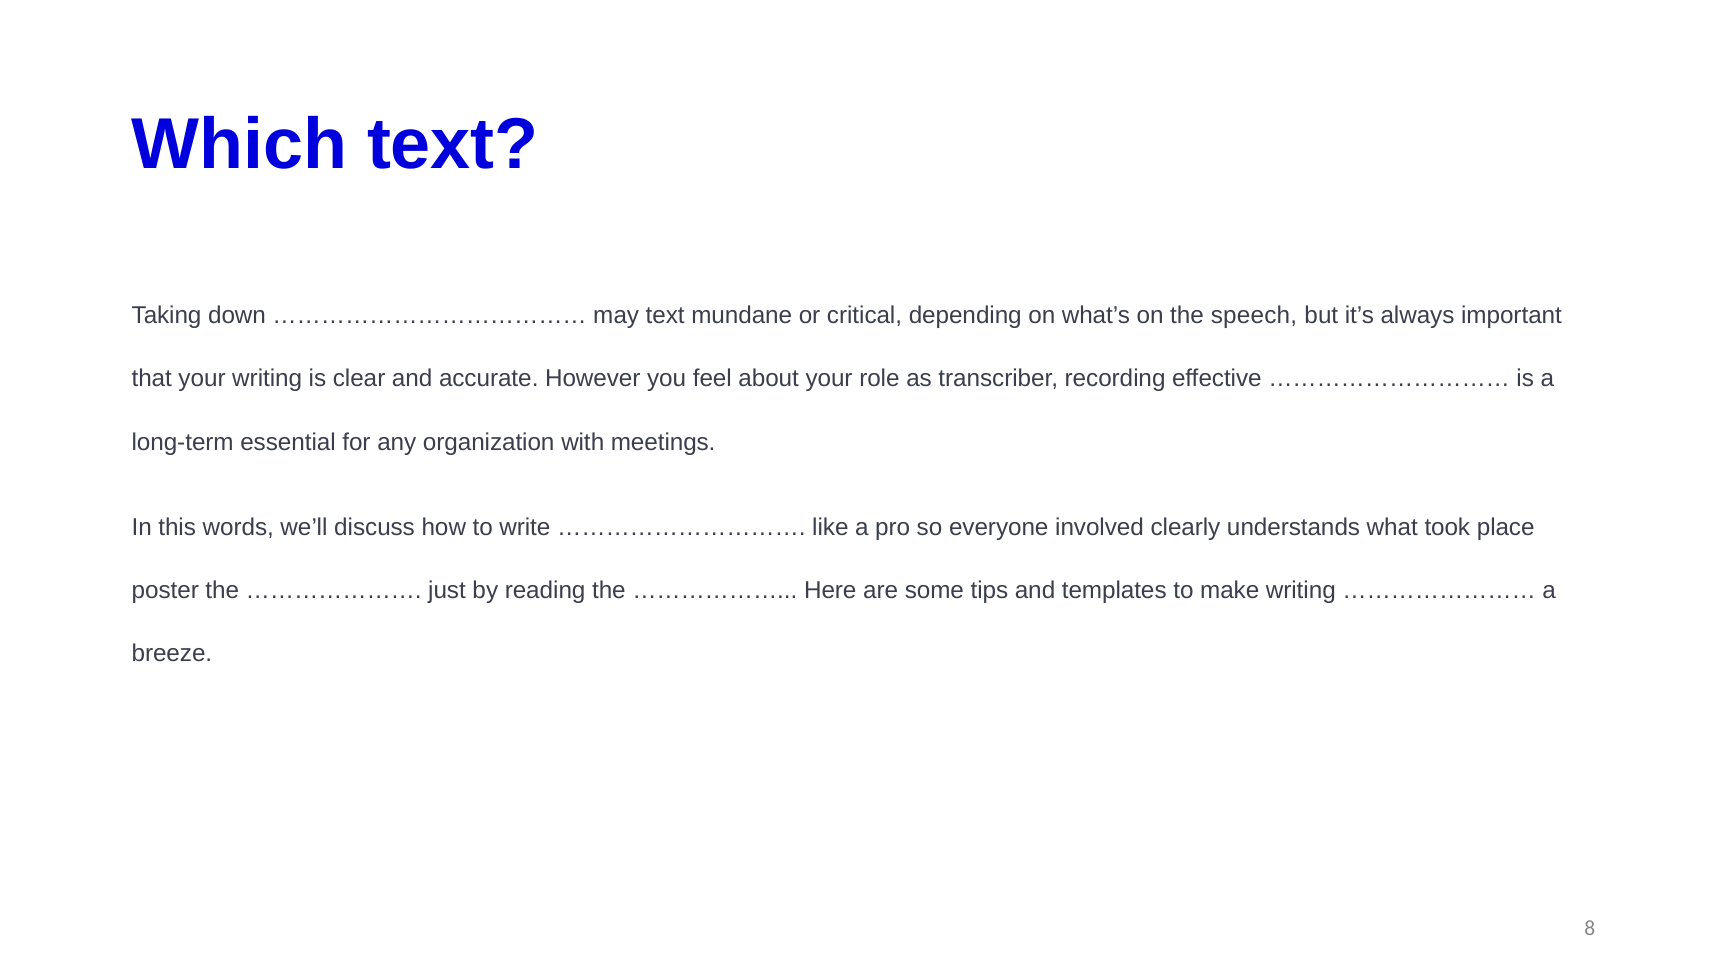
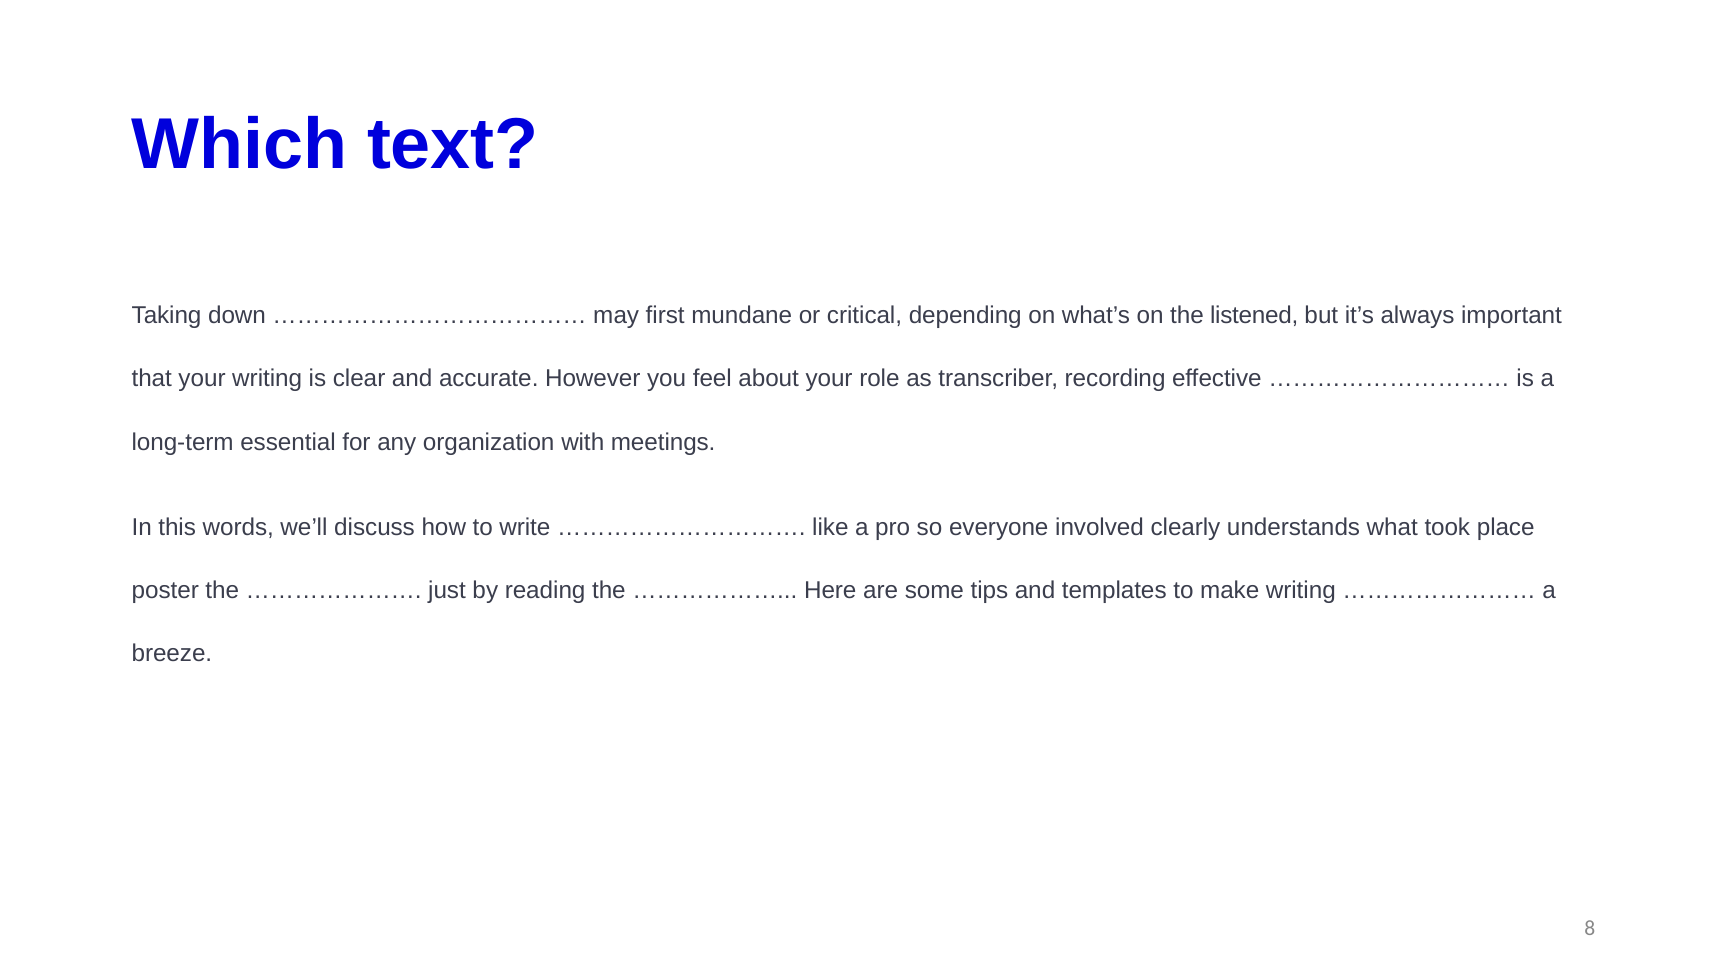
may text: text -> first (665, 315)
speech: speech -> listened (1254, 315)
